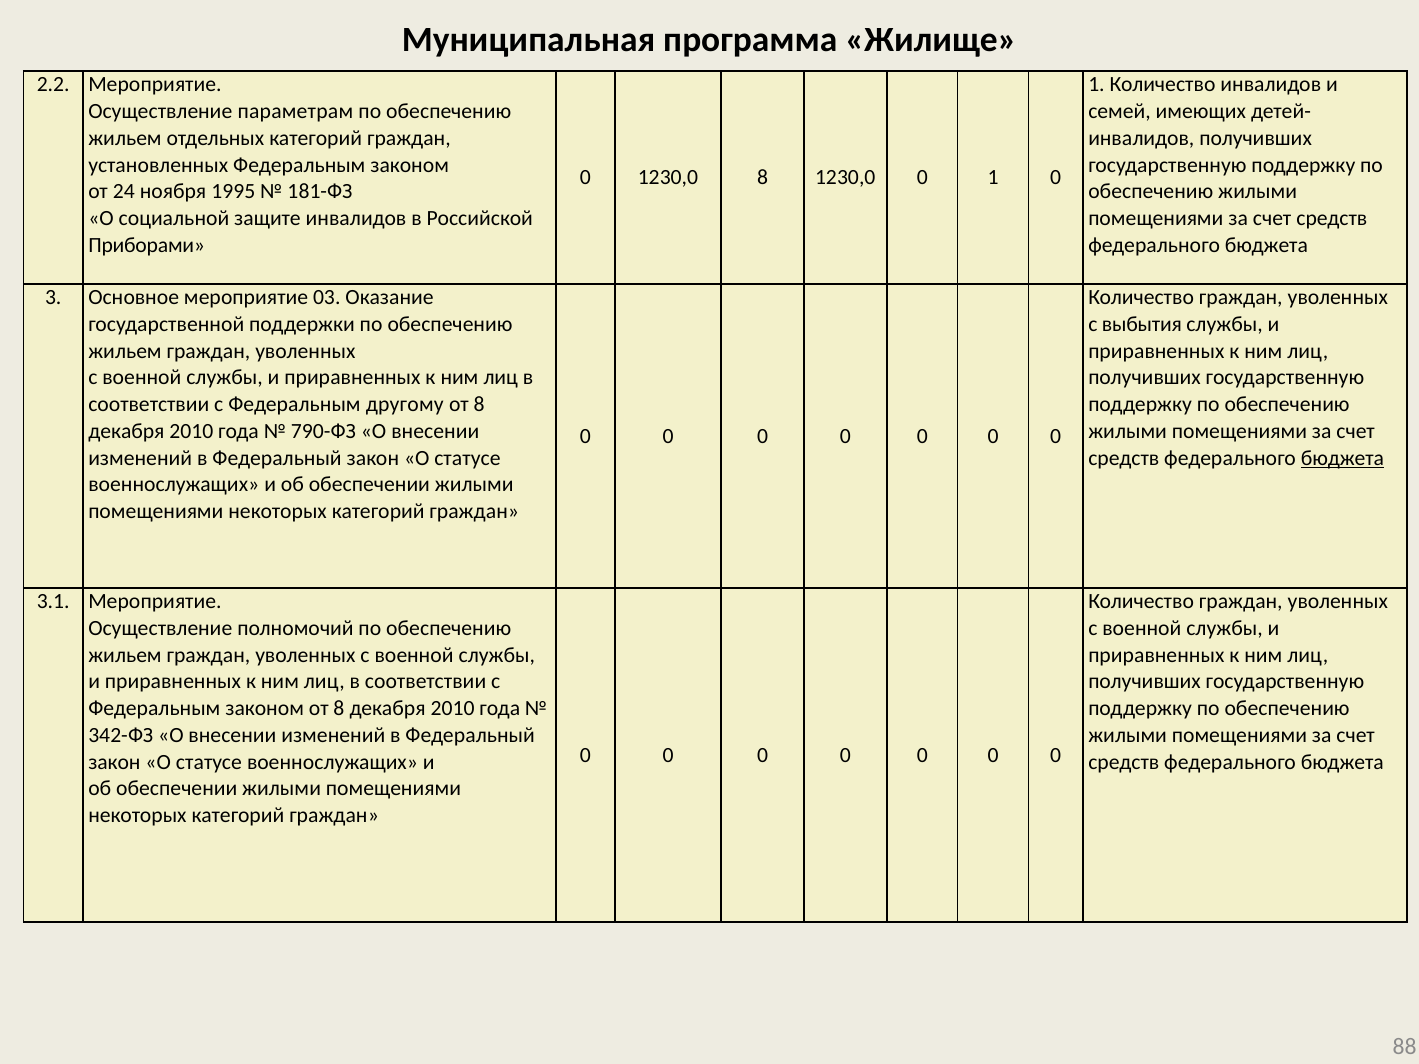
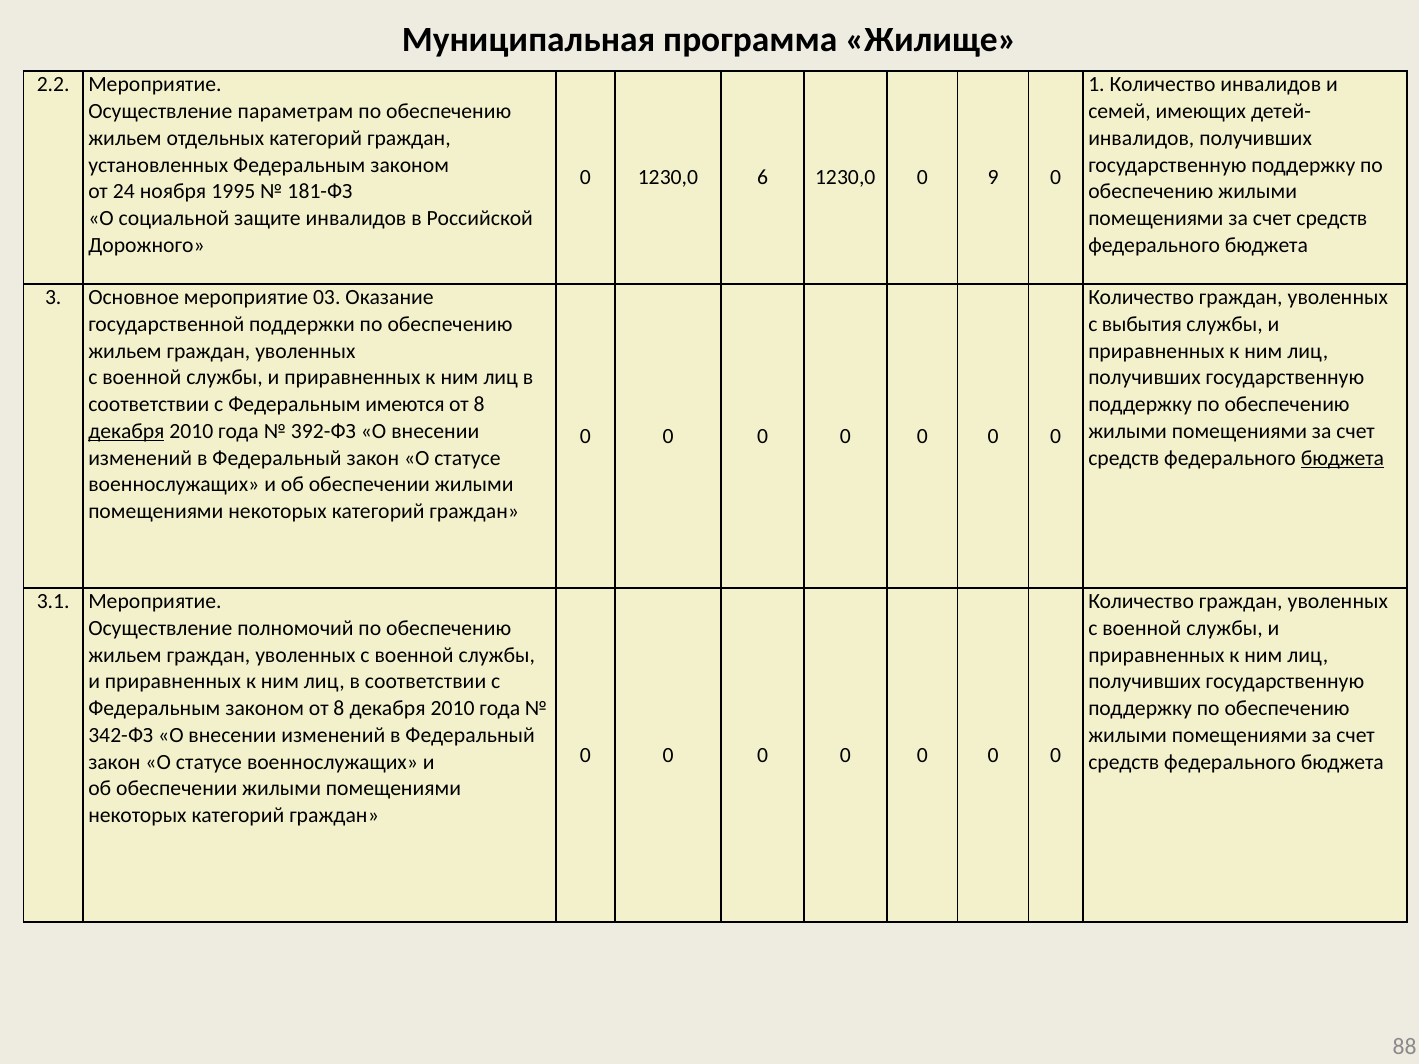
1230,0 8: 8 -> 6 (763, 178)
1230,0 0 1: 1 -> 9 (993, 178)
Приборами: Приборами -> Дорожного (147, 245)
другому: другому -> имеются (405, 405)
декабря underline: none -> present (126, 431)
790-ФЗ: 790-ФЗ -> 392-ФЗ (323, 431)
